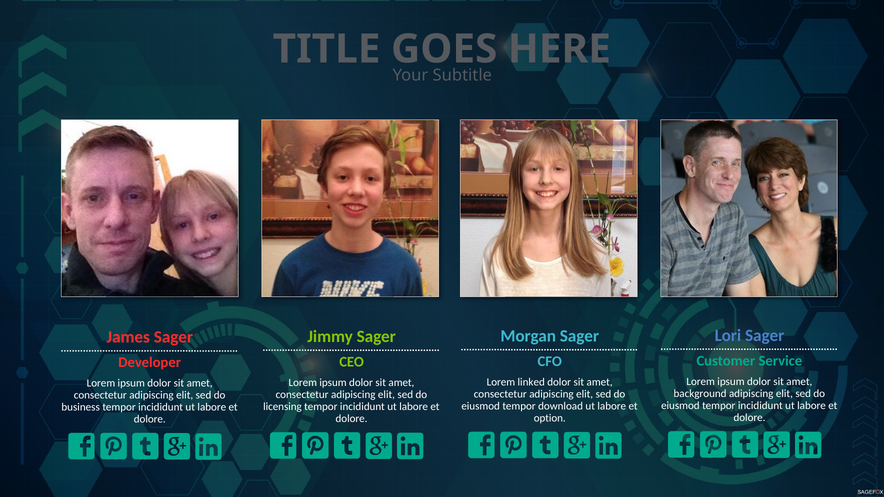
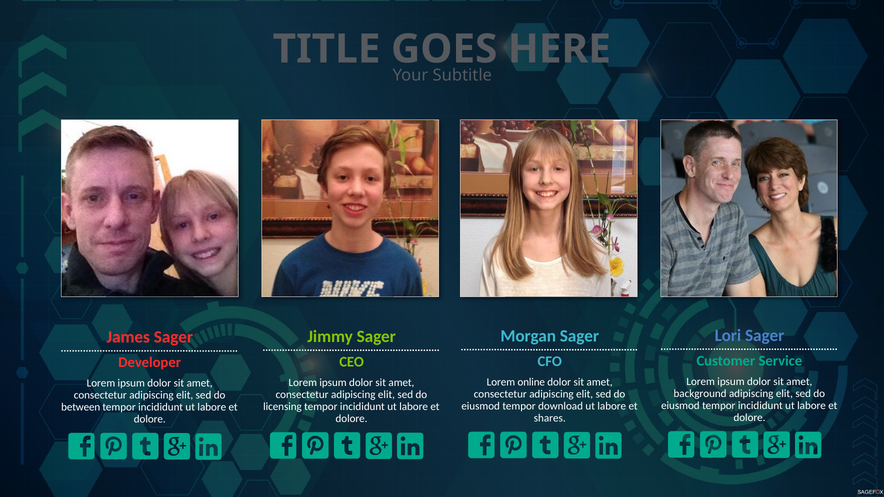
linked: linked -> online (531, 382)
business: business -> between (81, 407)
option: option -> shares (550, 418)
